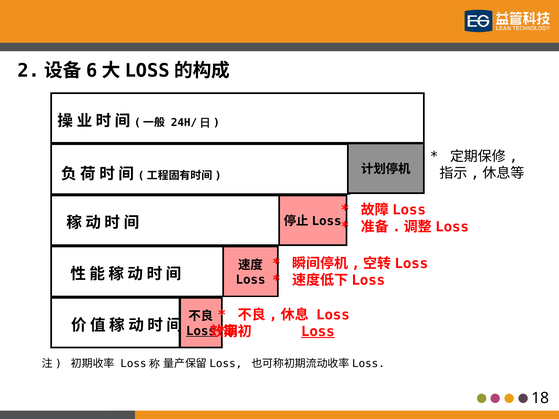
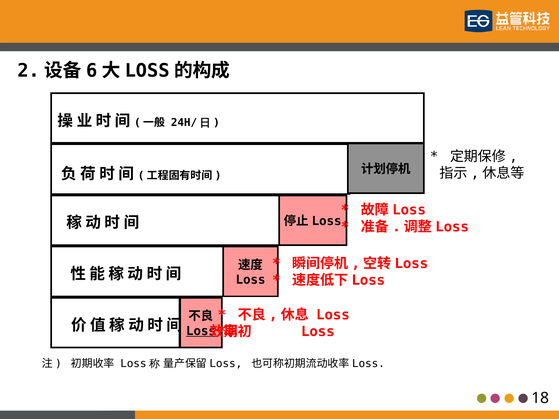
Loss underline: present -> none (318, 332)
